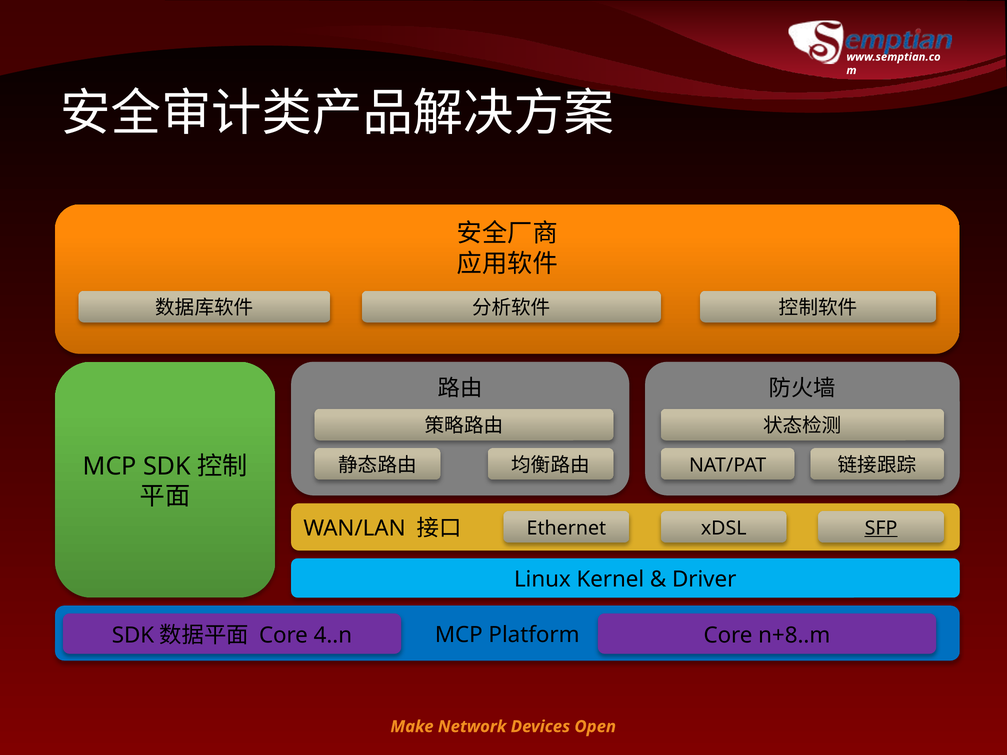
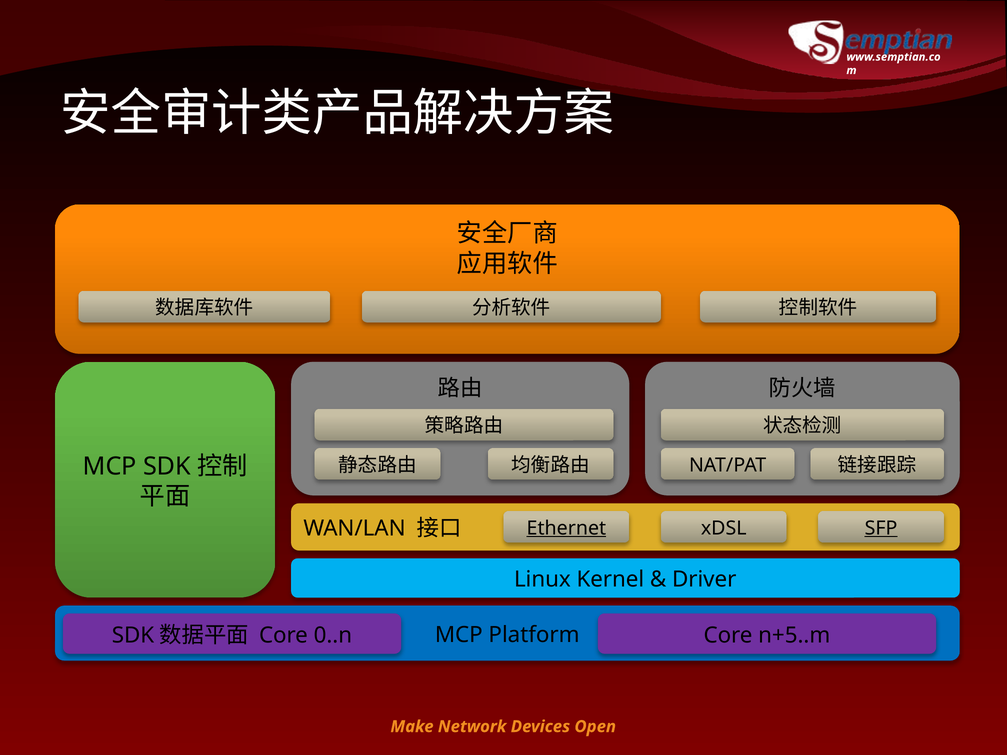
Ethernet underline: none -> present (566, 528)
4..n: 4..n -> 0..n (333, 635)
n+8..m: n+8..m -> n+5..m (794, 635)
